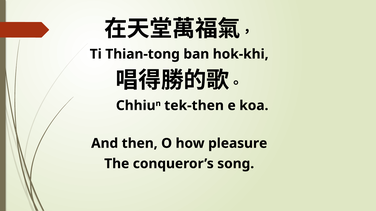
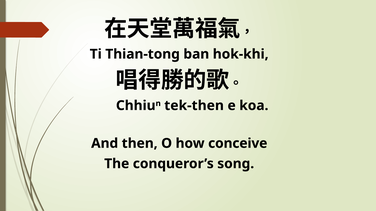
pleasure: pleasure -> conceive (238, 144)
